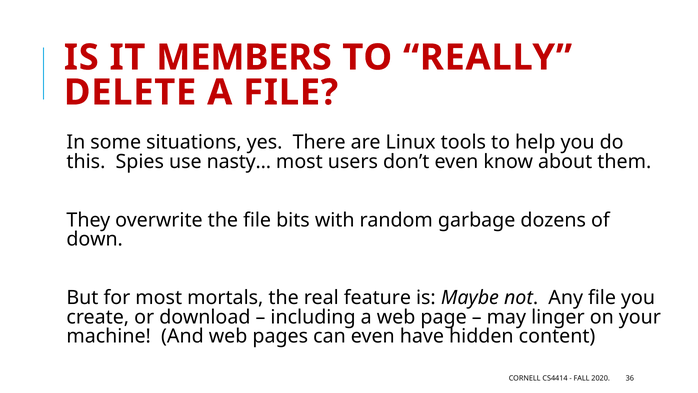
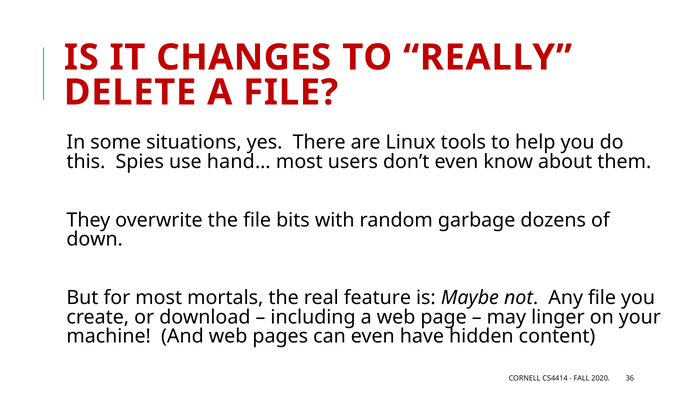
MEMBERS: MEMBERS -> CHANGES (244, 57)
nasty…: nasty… -> hand… (239, 161)
